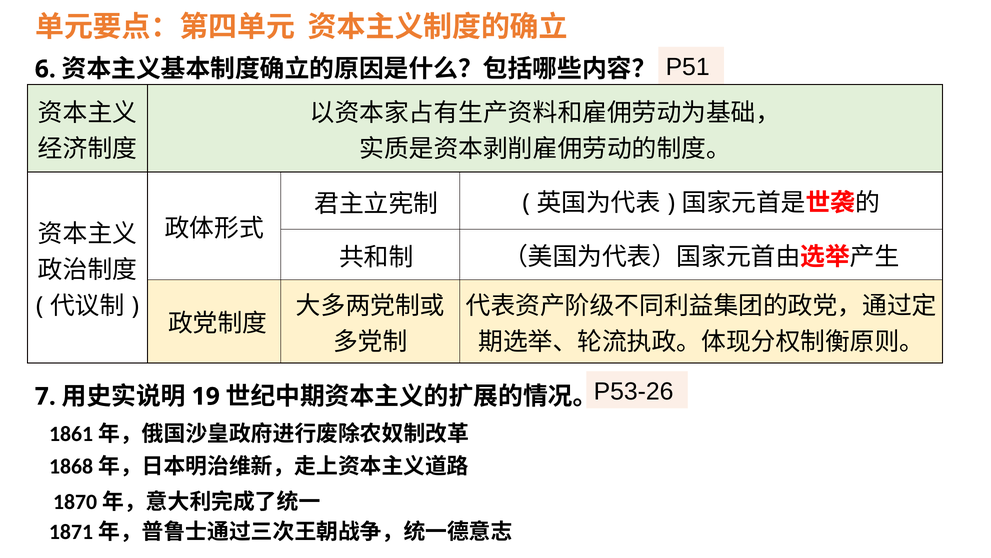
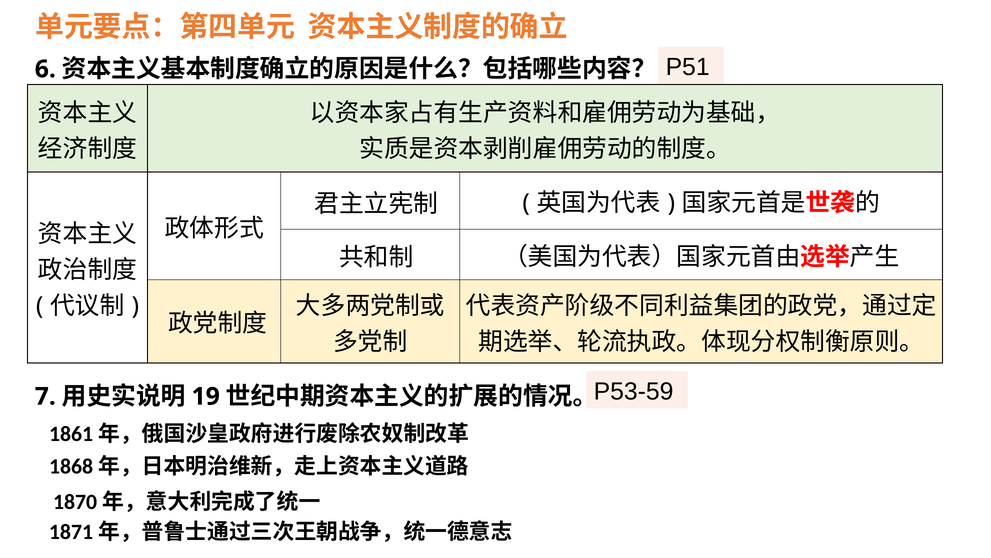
P53-26: P53-26 -> P53-59 (634, 391)
